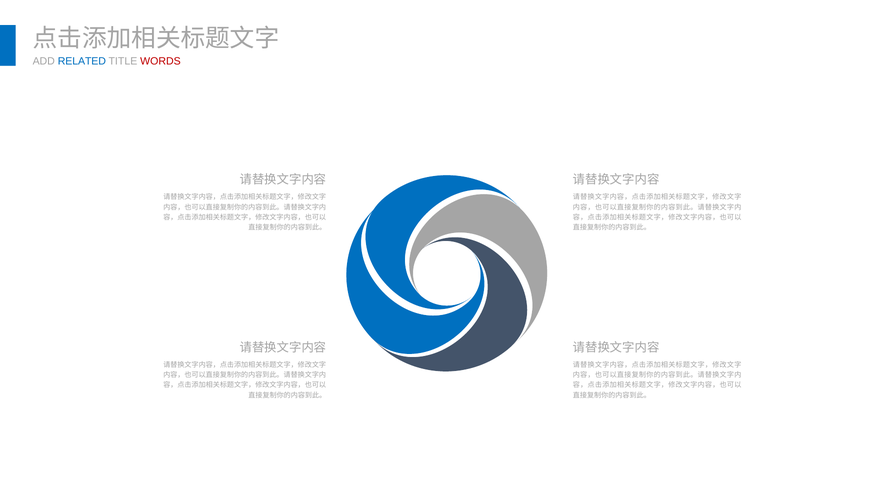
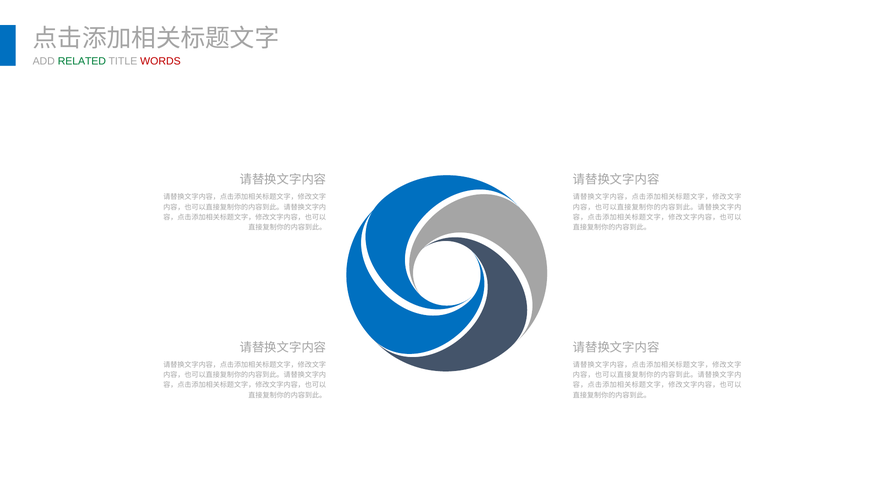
RELATED colour: blue -> green (82, 61)
